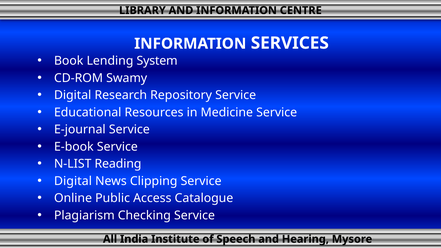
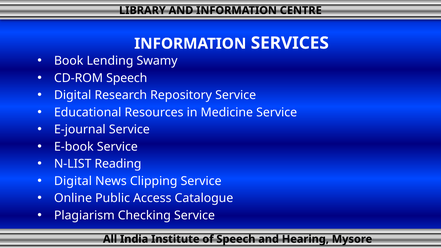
System: System -> Swamy (157, 61)
CD-ROM Swamy: Swamy -> Speech (127, 78)
